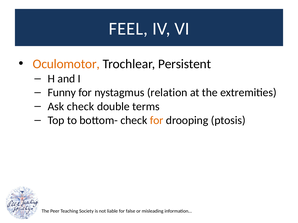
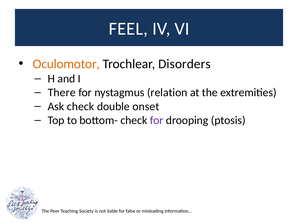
Persistent: Persistent -> Disorders (184, 64)
Funny: Funny -> There (62, 93)
terms: terms -> onset (146, 107)
for colour: orange -> purple (157, 121)
